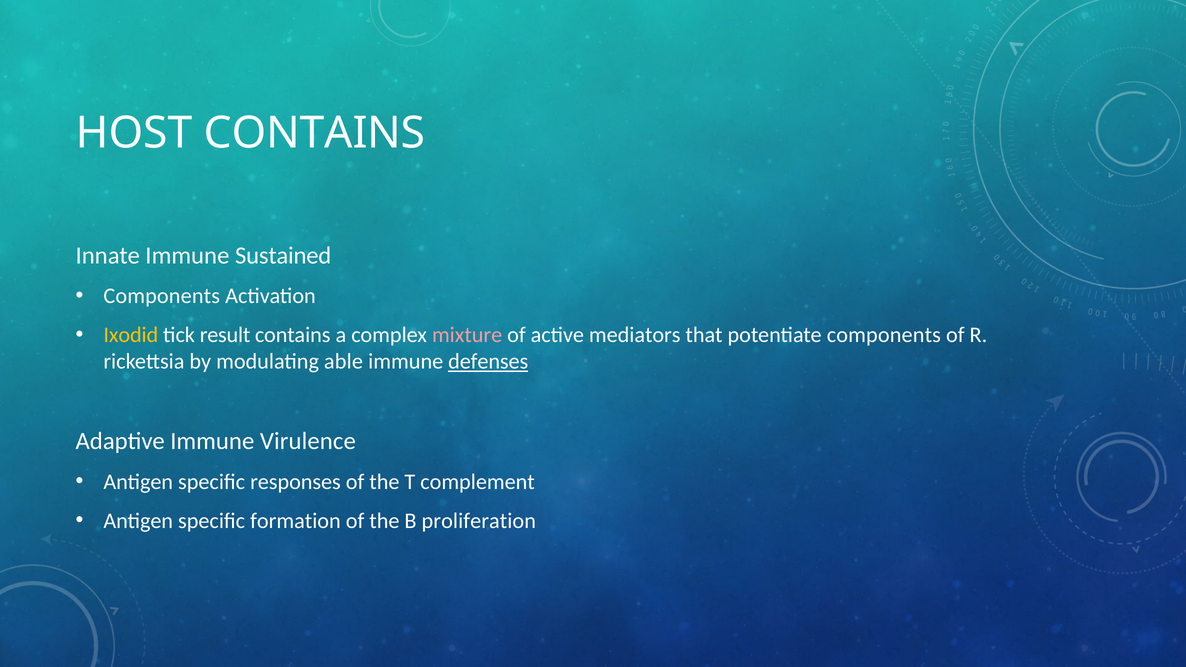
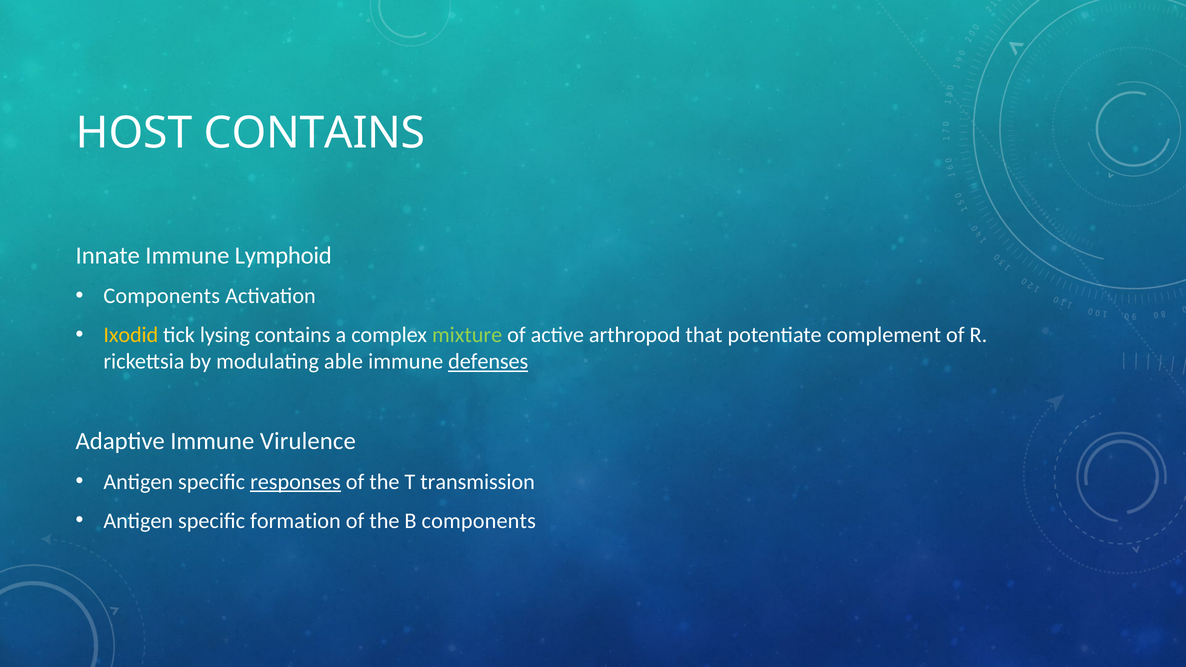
Sustained: Sustained -> Lymphoid (283, 256)
result: result -> lysing (225, 335)
mixture colour: pink -> light green (467, 335)
mediators: mediators -> arthropod (635, 335)
potentiate components: components -> complement (884, 335)
responses underline: none -> present (295, 482)
complement: complement -> transmission (478, 482)
B proliferation: proliferation -> components (479, 521)
